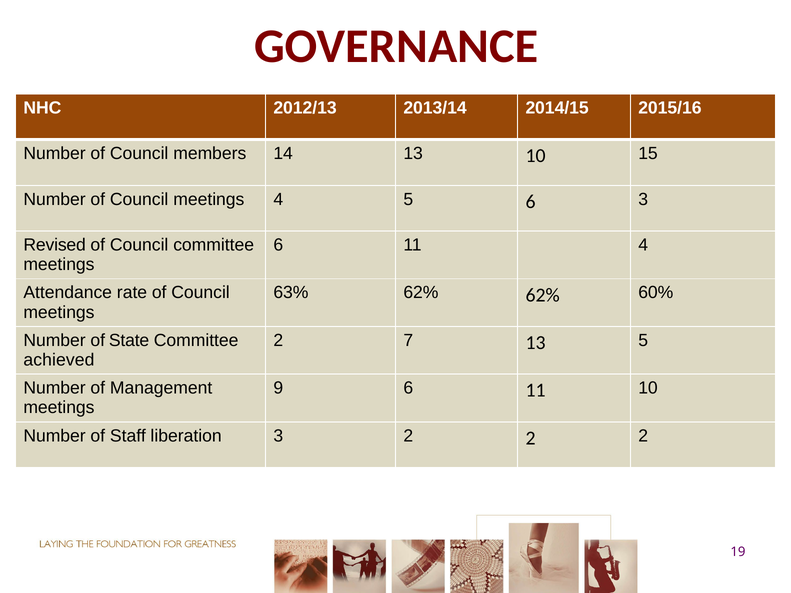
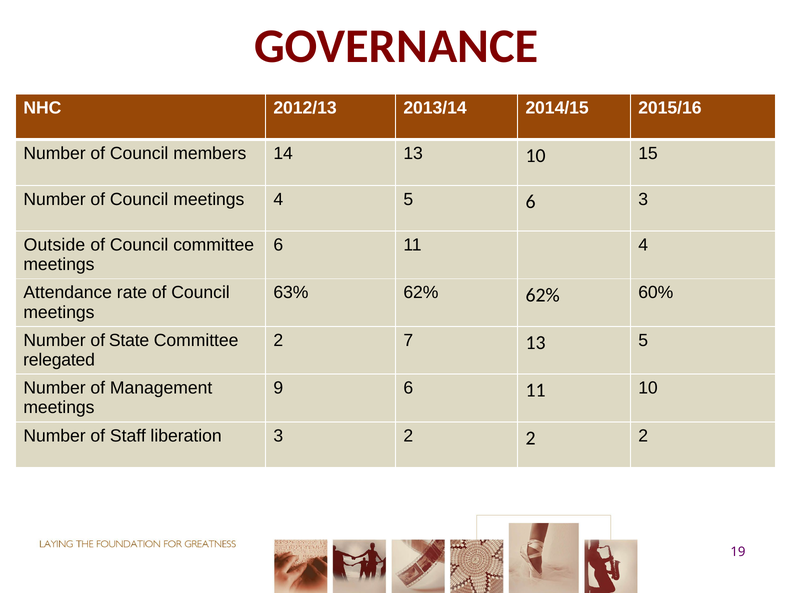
Revised: Revised -> Outside (54, 245)
achieved: achieved -> relegated (59, 360)
